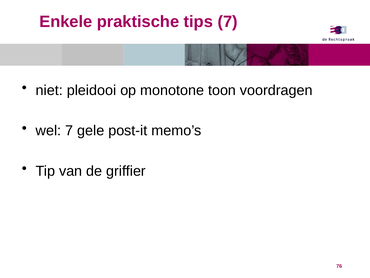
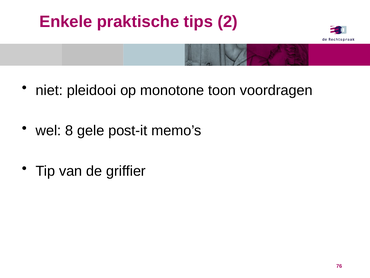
tips 7: 7 -> 2 (228, 22)
wel 7: 7 -> 8 (69, 130)
